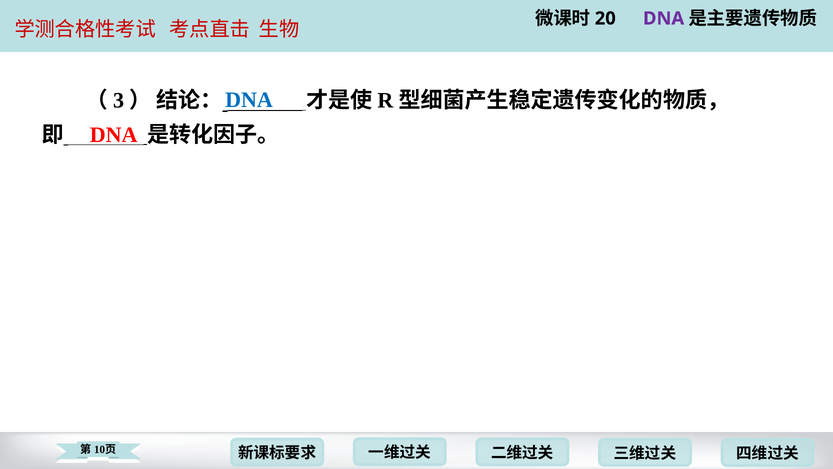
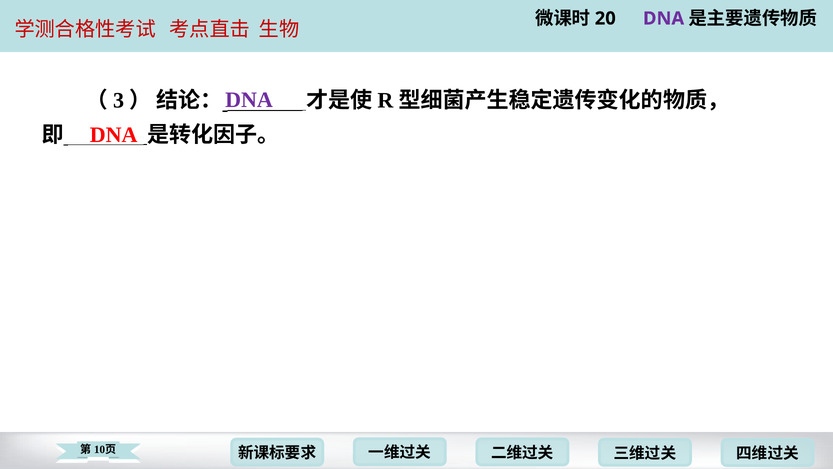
DNA colour: blue -> purple (249, 100)
